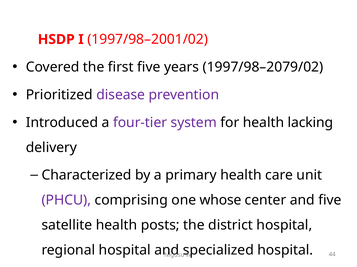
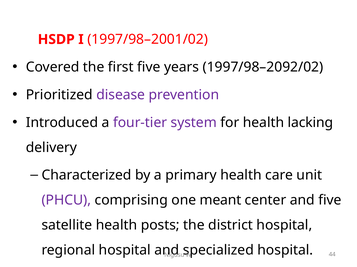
1997/98–2079/02: 1997/98–2079/02 -> 1997/98–2092/02 (263, 67)
whose: whose -> meant (220, 201)
